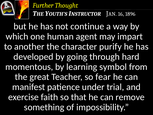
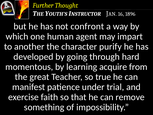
continue: continue -> confront (87, 26)
symbol: symbol -> acquire (113, 67)
fear: fear -> true (103, 77)
